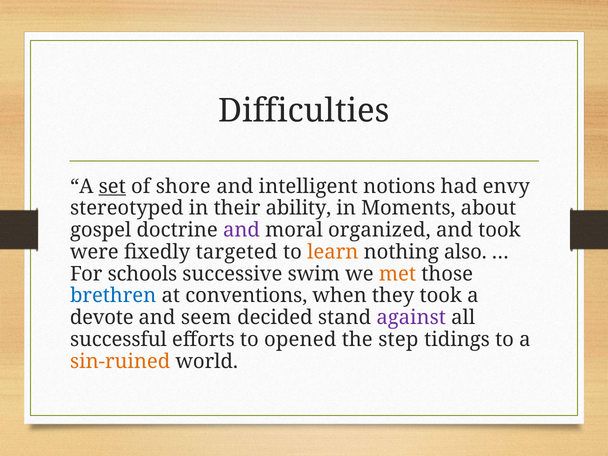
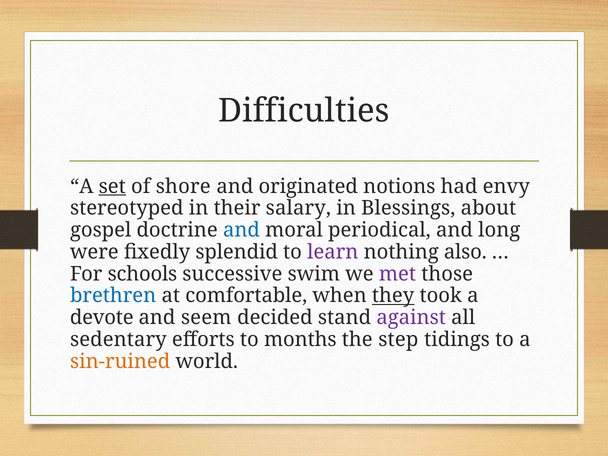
intelligent: intelligent -> originated (308, 186)
ability: ability -> salary (298, 208)
Moments: Moments -> Blessings (408, 208)
and colour: purple -> blue (241, 230)
organized: organized -> periodical (379, 230)
and took: took -> long (499, 230)
targeted: targeted -> splendid (237, 252)
learn colour: orange -> purple (333, 252)
met colour: orange -> purple (398, 274)
conventions: conventions -> comfortable (246, 296)
they underline: none -> present (393, 296)
successful: successful -> sedentary (118, 339)
opened: opened -> months (300, 339)
